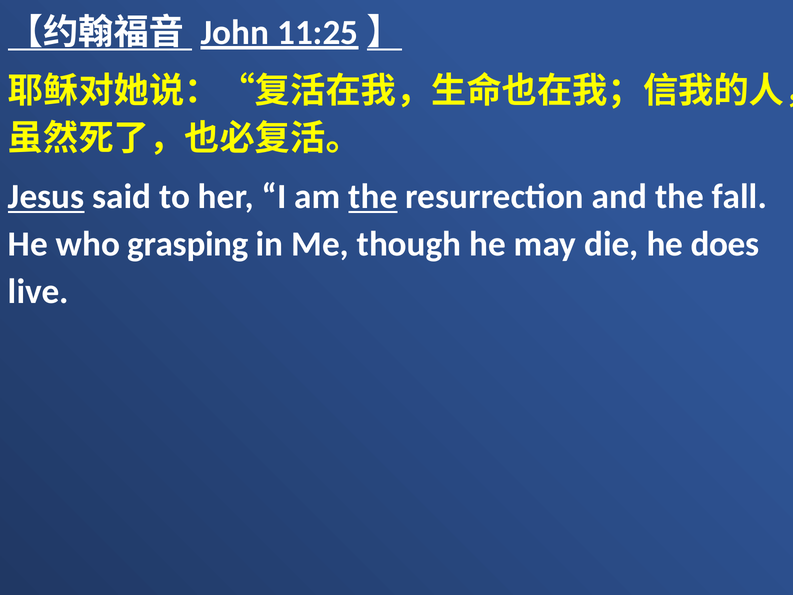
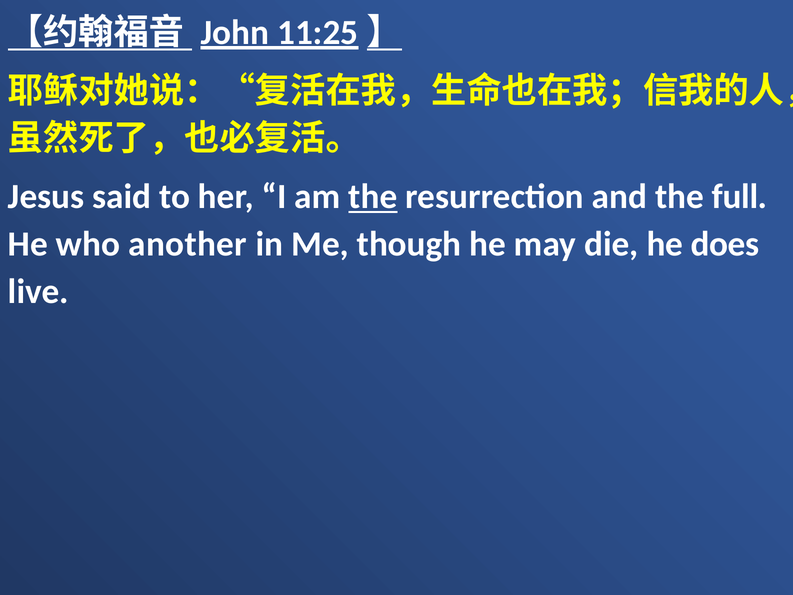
Jesus underline: present -> none (46, 197)
fall: fall -> full (740, 197)
grasping: grasping -> another (188, 244)
